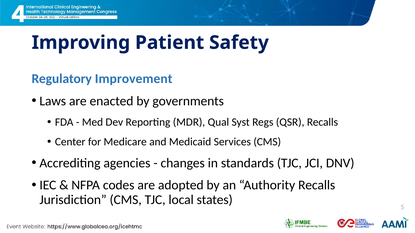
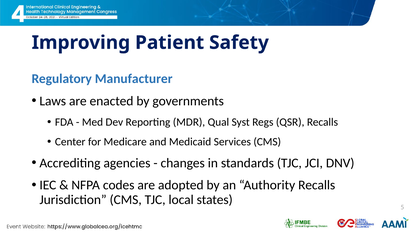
Improvement: Improvement -> Manufacturer (134, 79)
